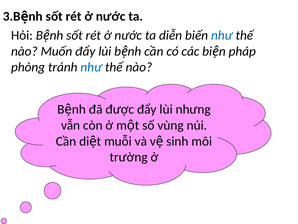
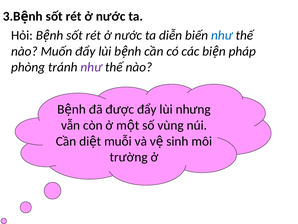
như colour: blue -> purple (91, 67)
